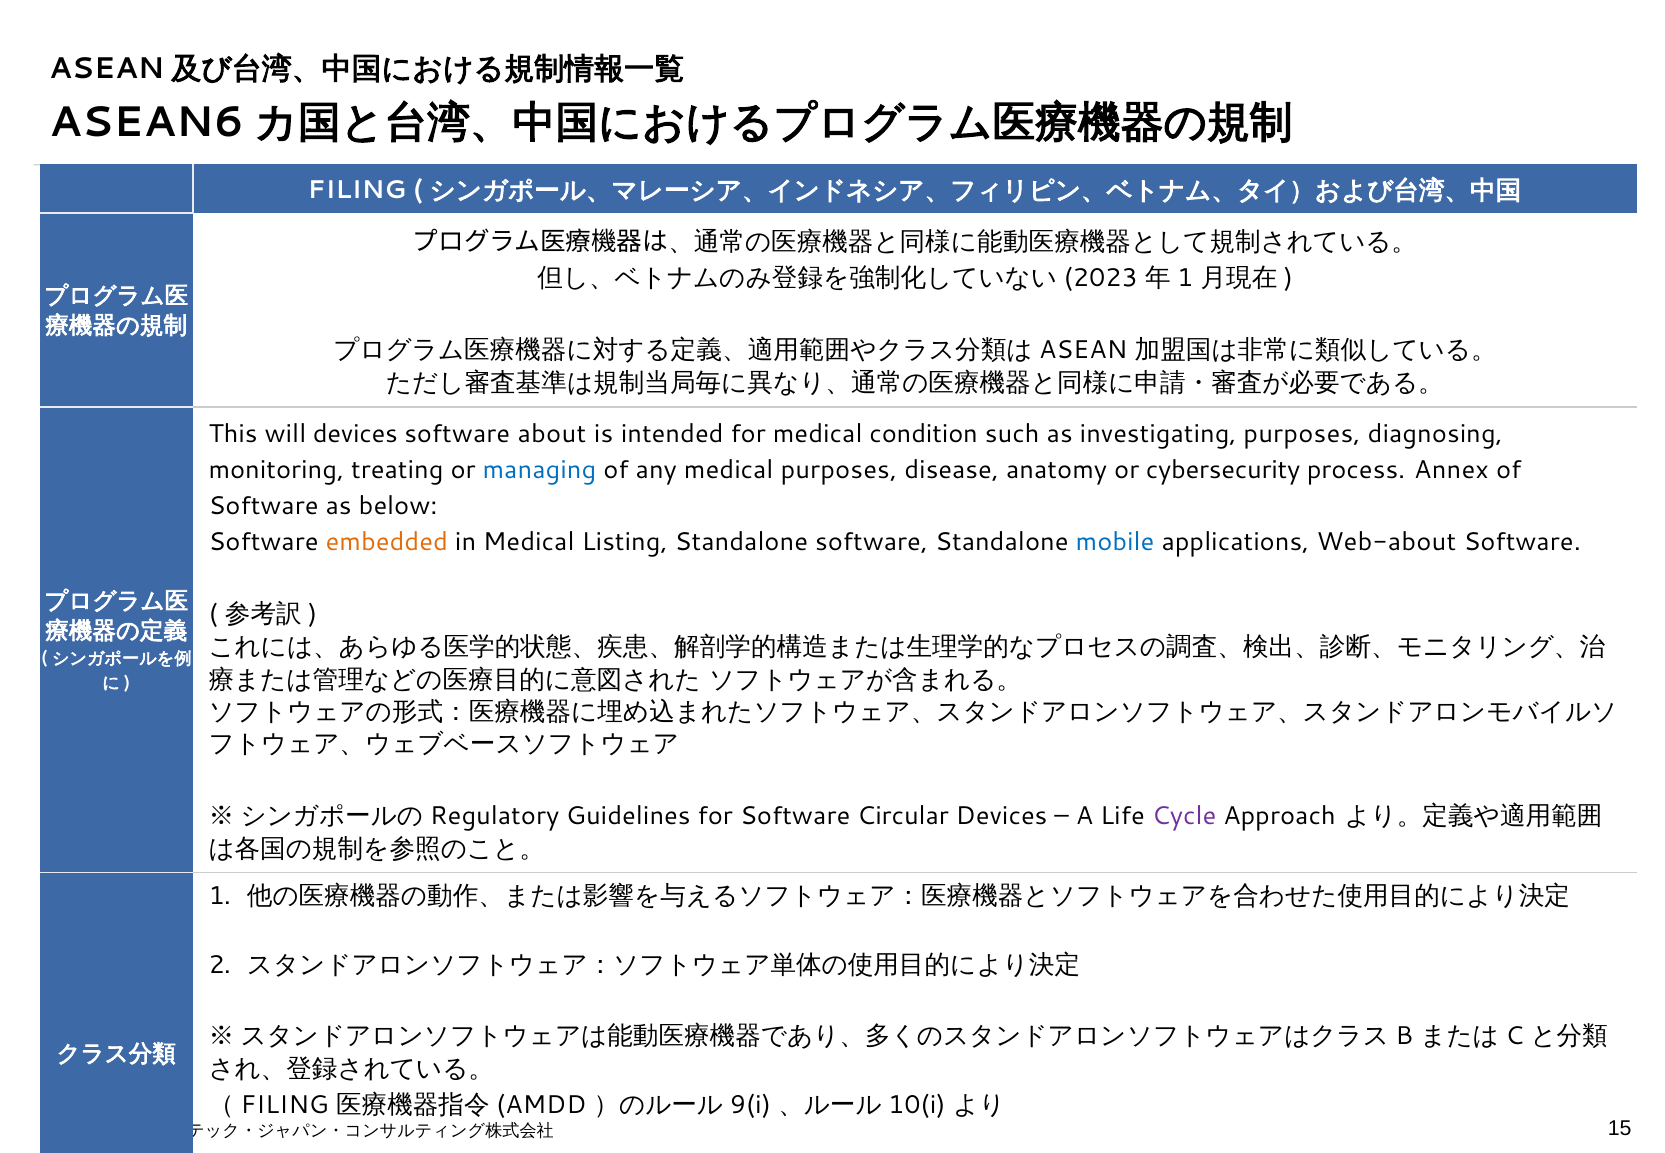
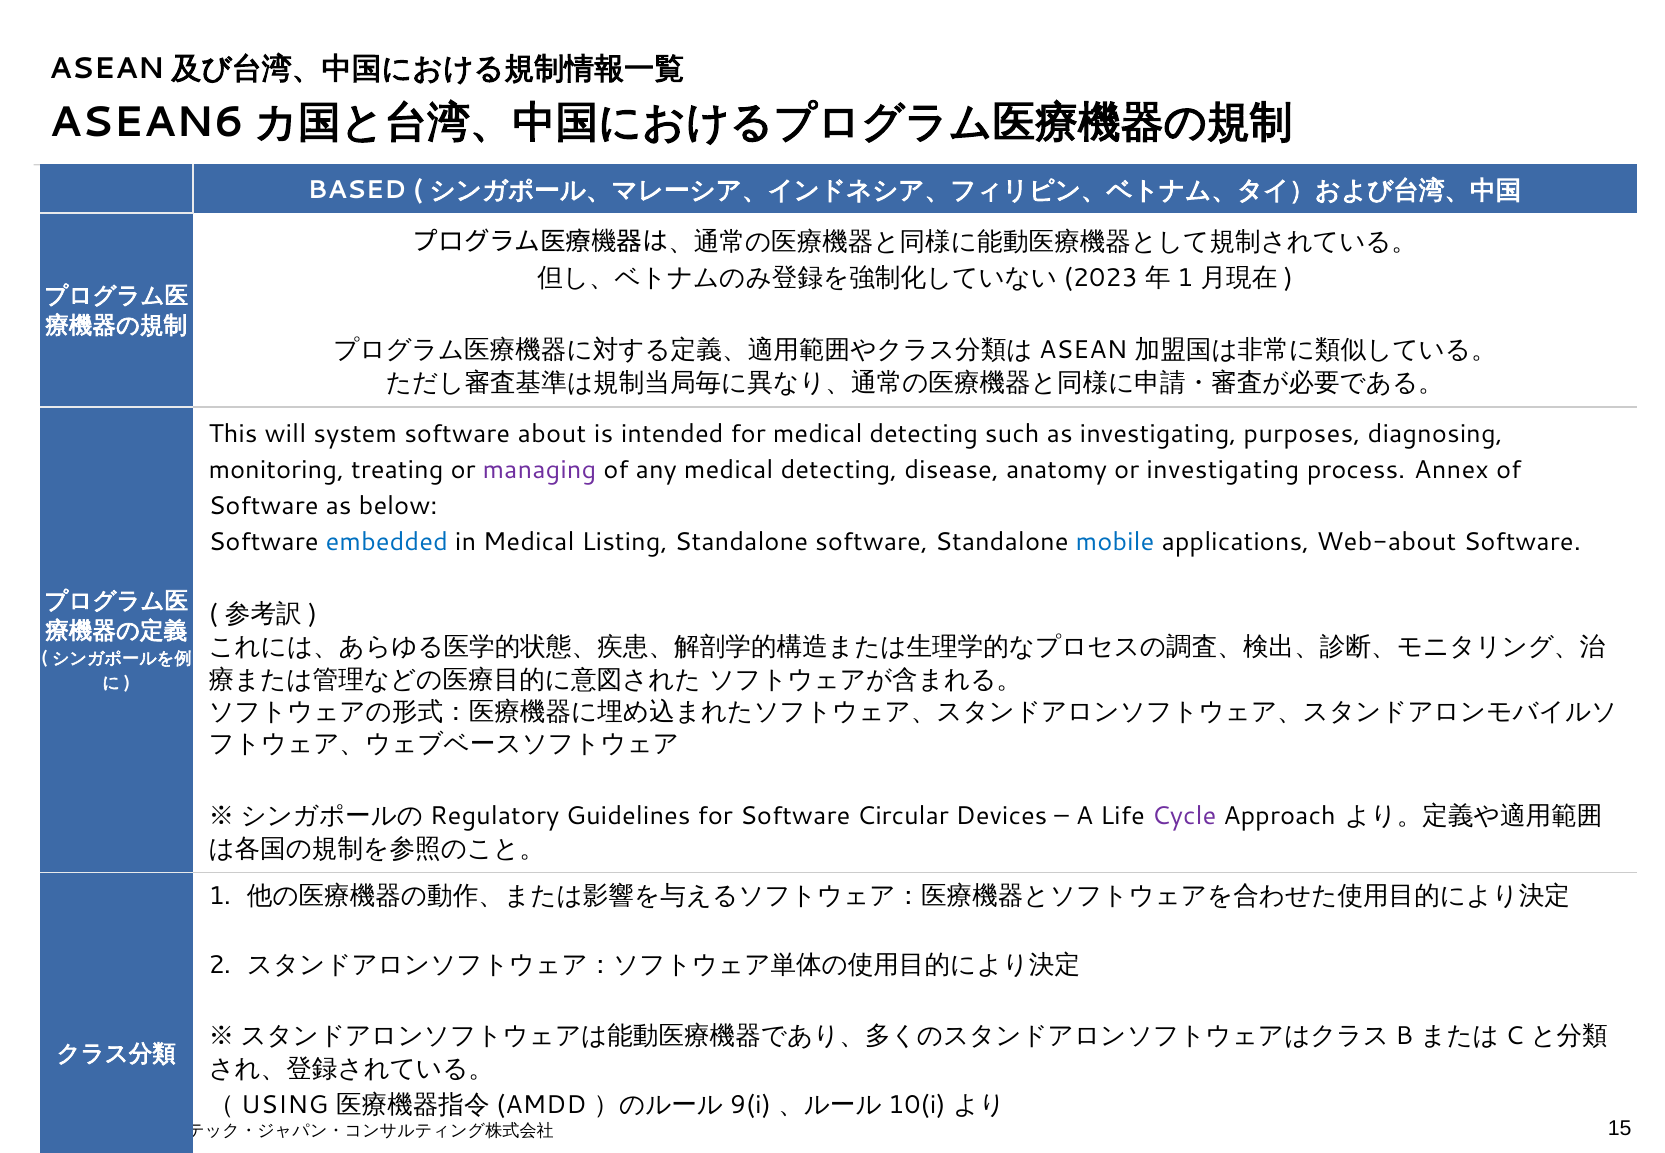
FILING: FILING -> BASED (357, 190)
will devices: devices -> system (355, 434)
for medical condition: condition -> detecting (924, 434)
managing colour: blue -> purple (539, 470)
any medical purposes: purposes -> detecting (839, 470)
or cybersecurity: cybersecurity -> investigating (1223, 470)
embedded colour: orange -> blue (387, 542)
FILING: FILING -> USING (285, 1105)
